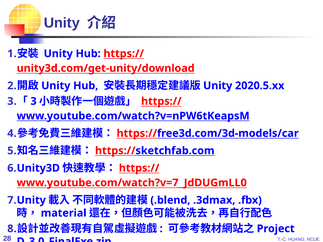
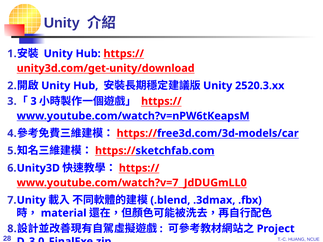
2020.5.xx: 2020.5.xx -> 2520.3.xx (260, 86)
